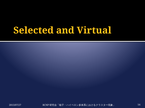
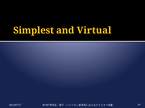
Selected: Selected -> Simplest (34, 31)
